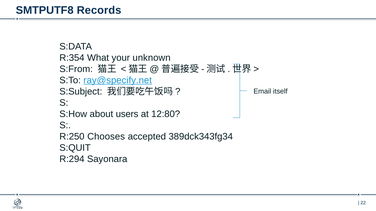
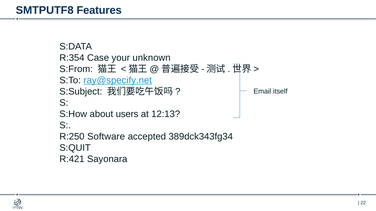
Records: Records -> Features (99, 10)
What: What -> Case (98, 58)
12:80: 12:80 -> 12:13 (166, 114)
Chooses: Chooses -> Software (106, 137)
R:294: R:294 -> R:421 (72, 159)
